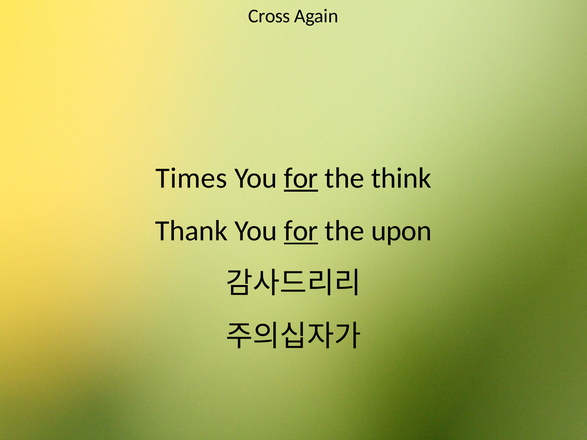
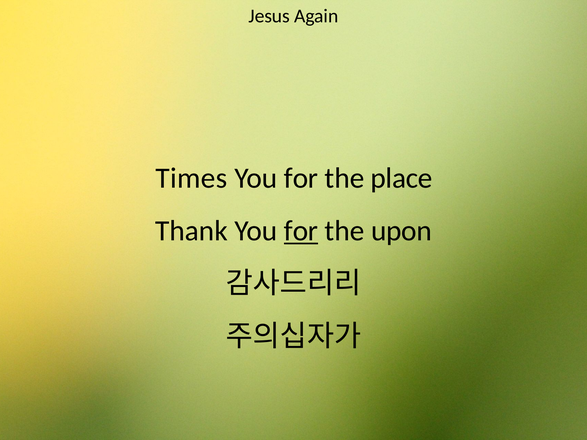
Cross: Cross -> Jesus (269, 16)
for underline: present -> none (301, 178)
think: think -> place (401, 178)
